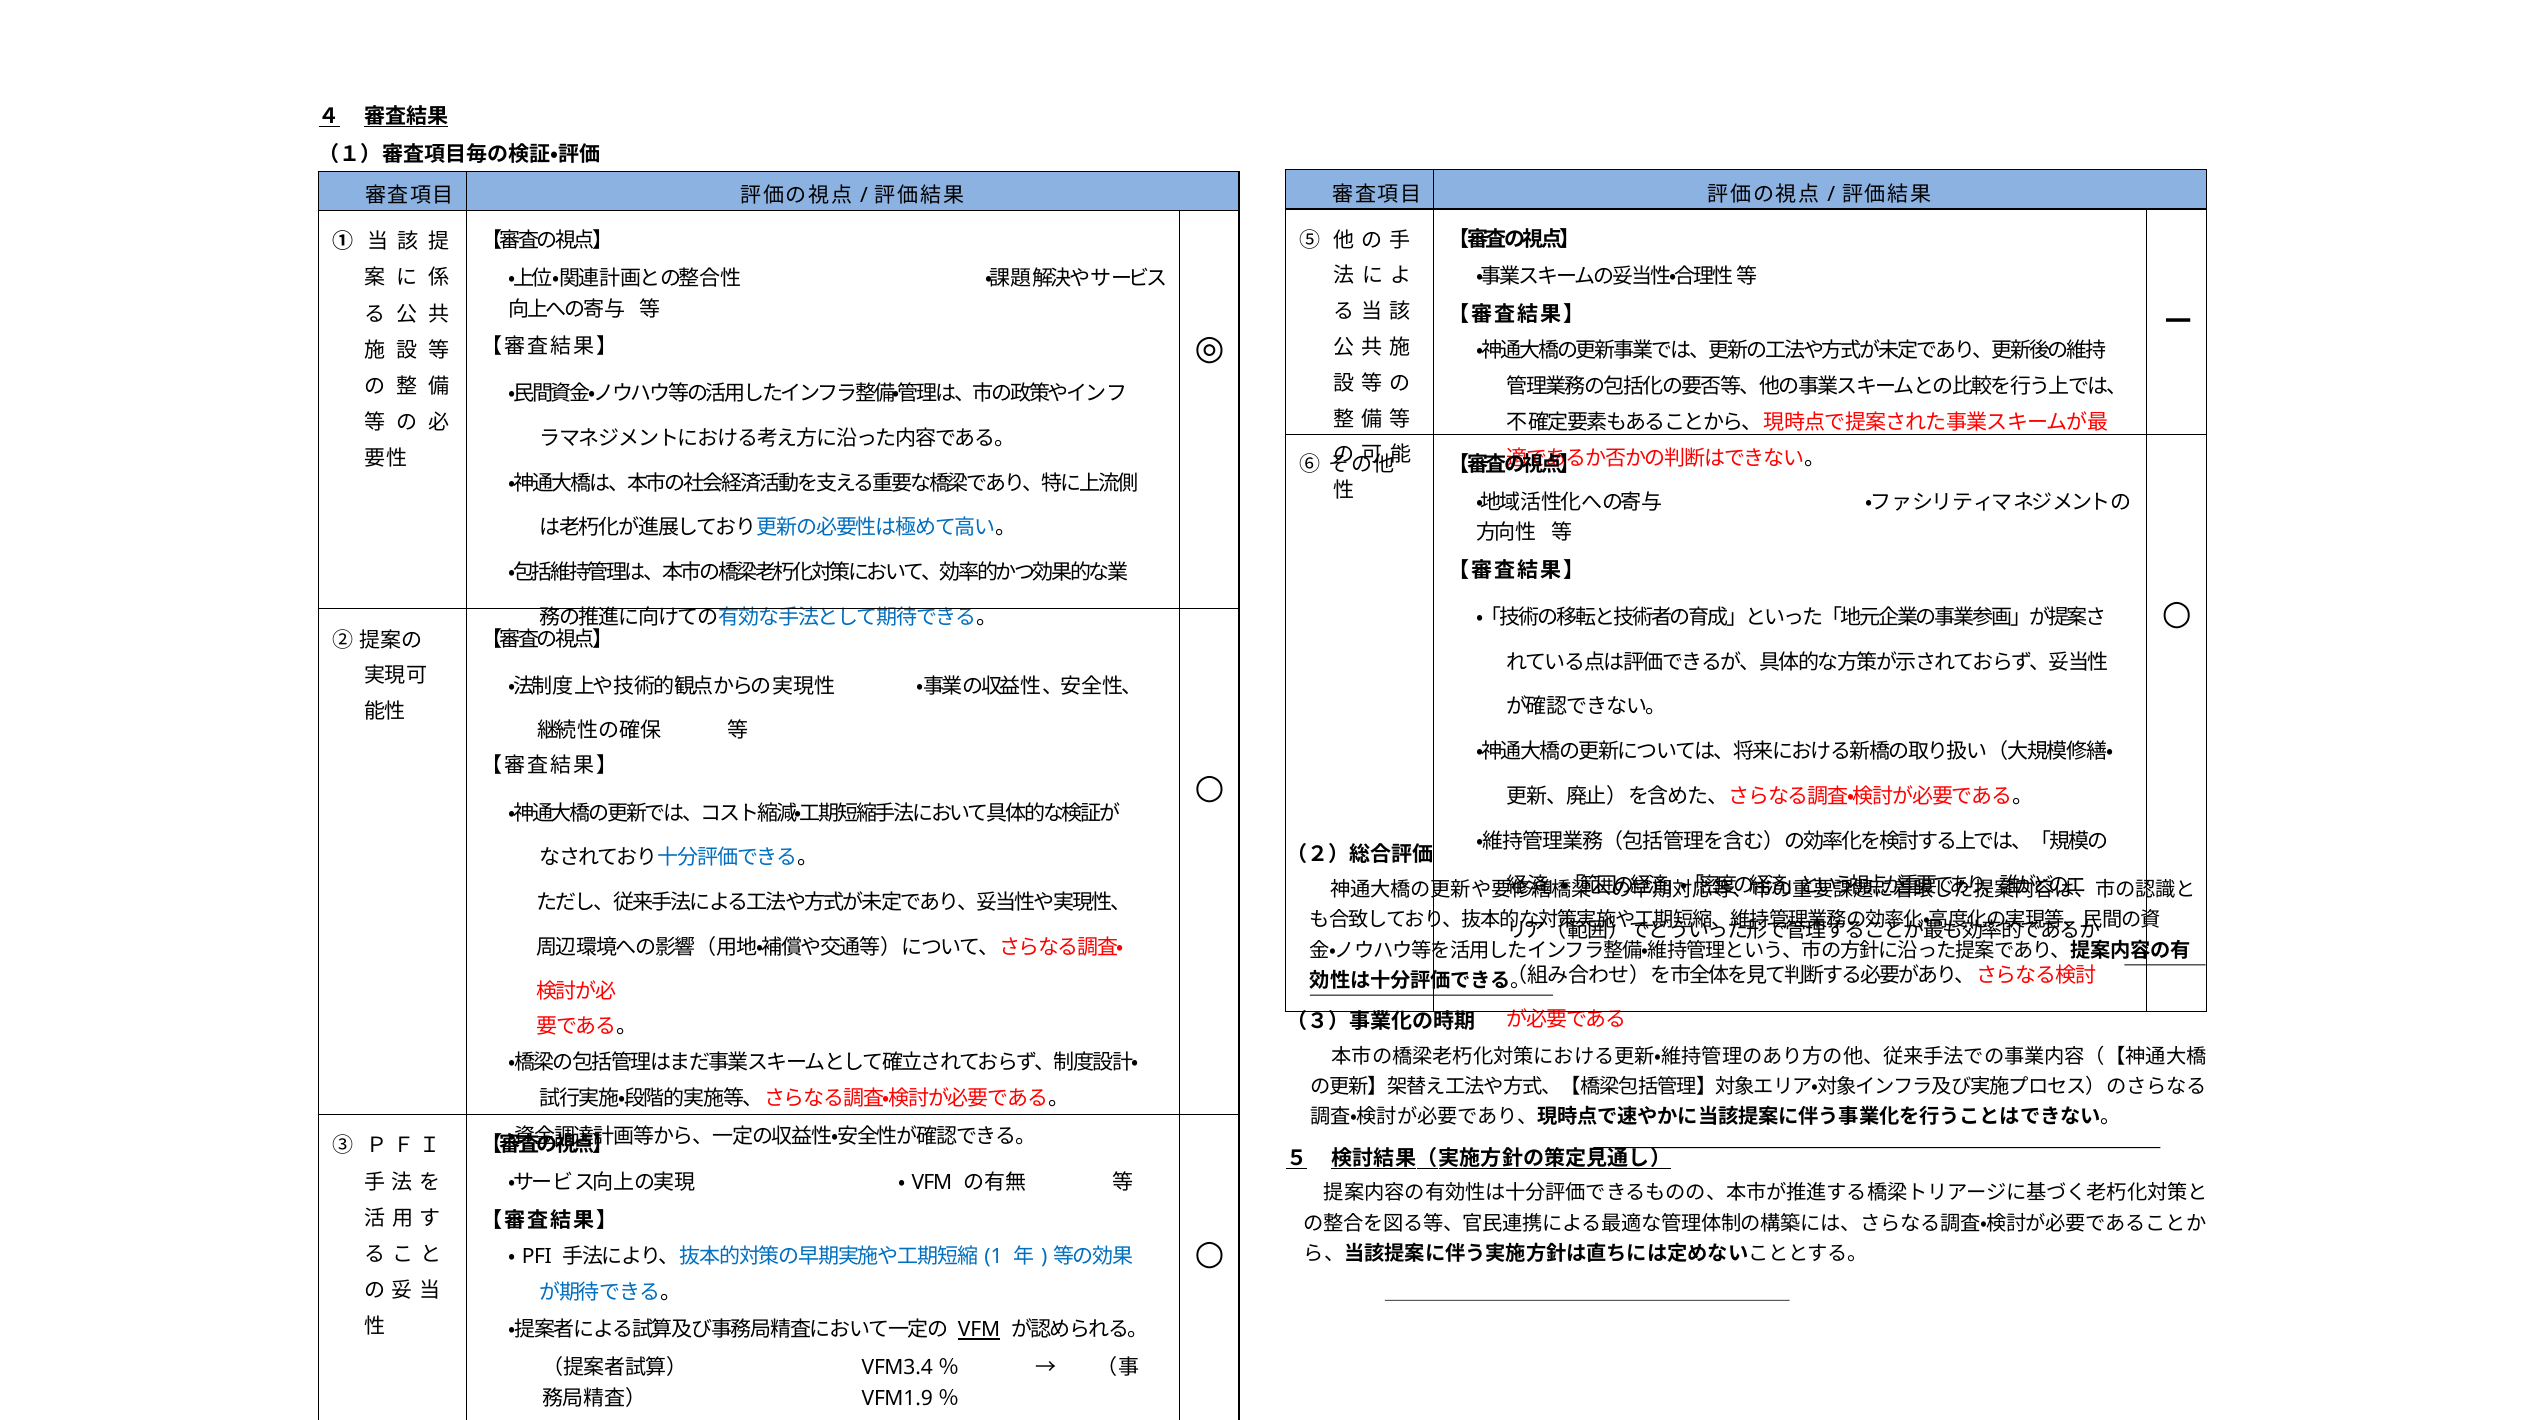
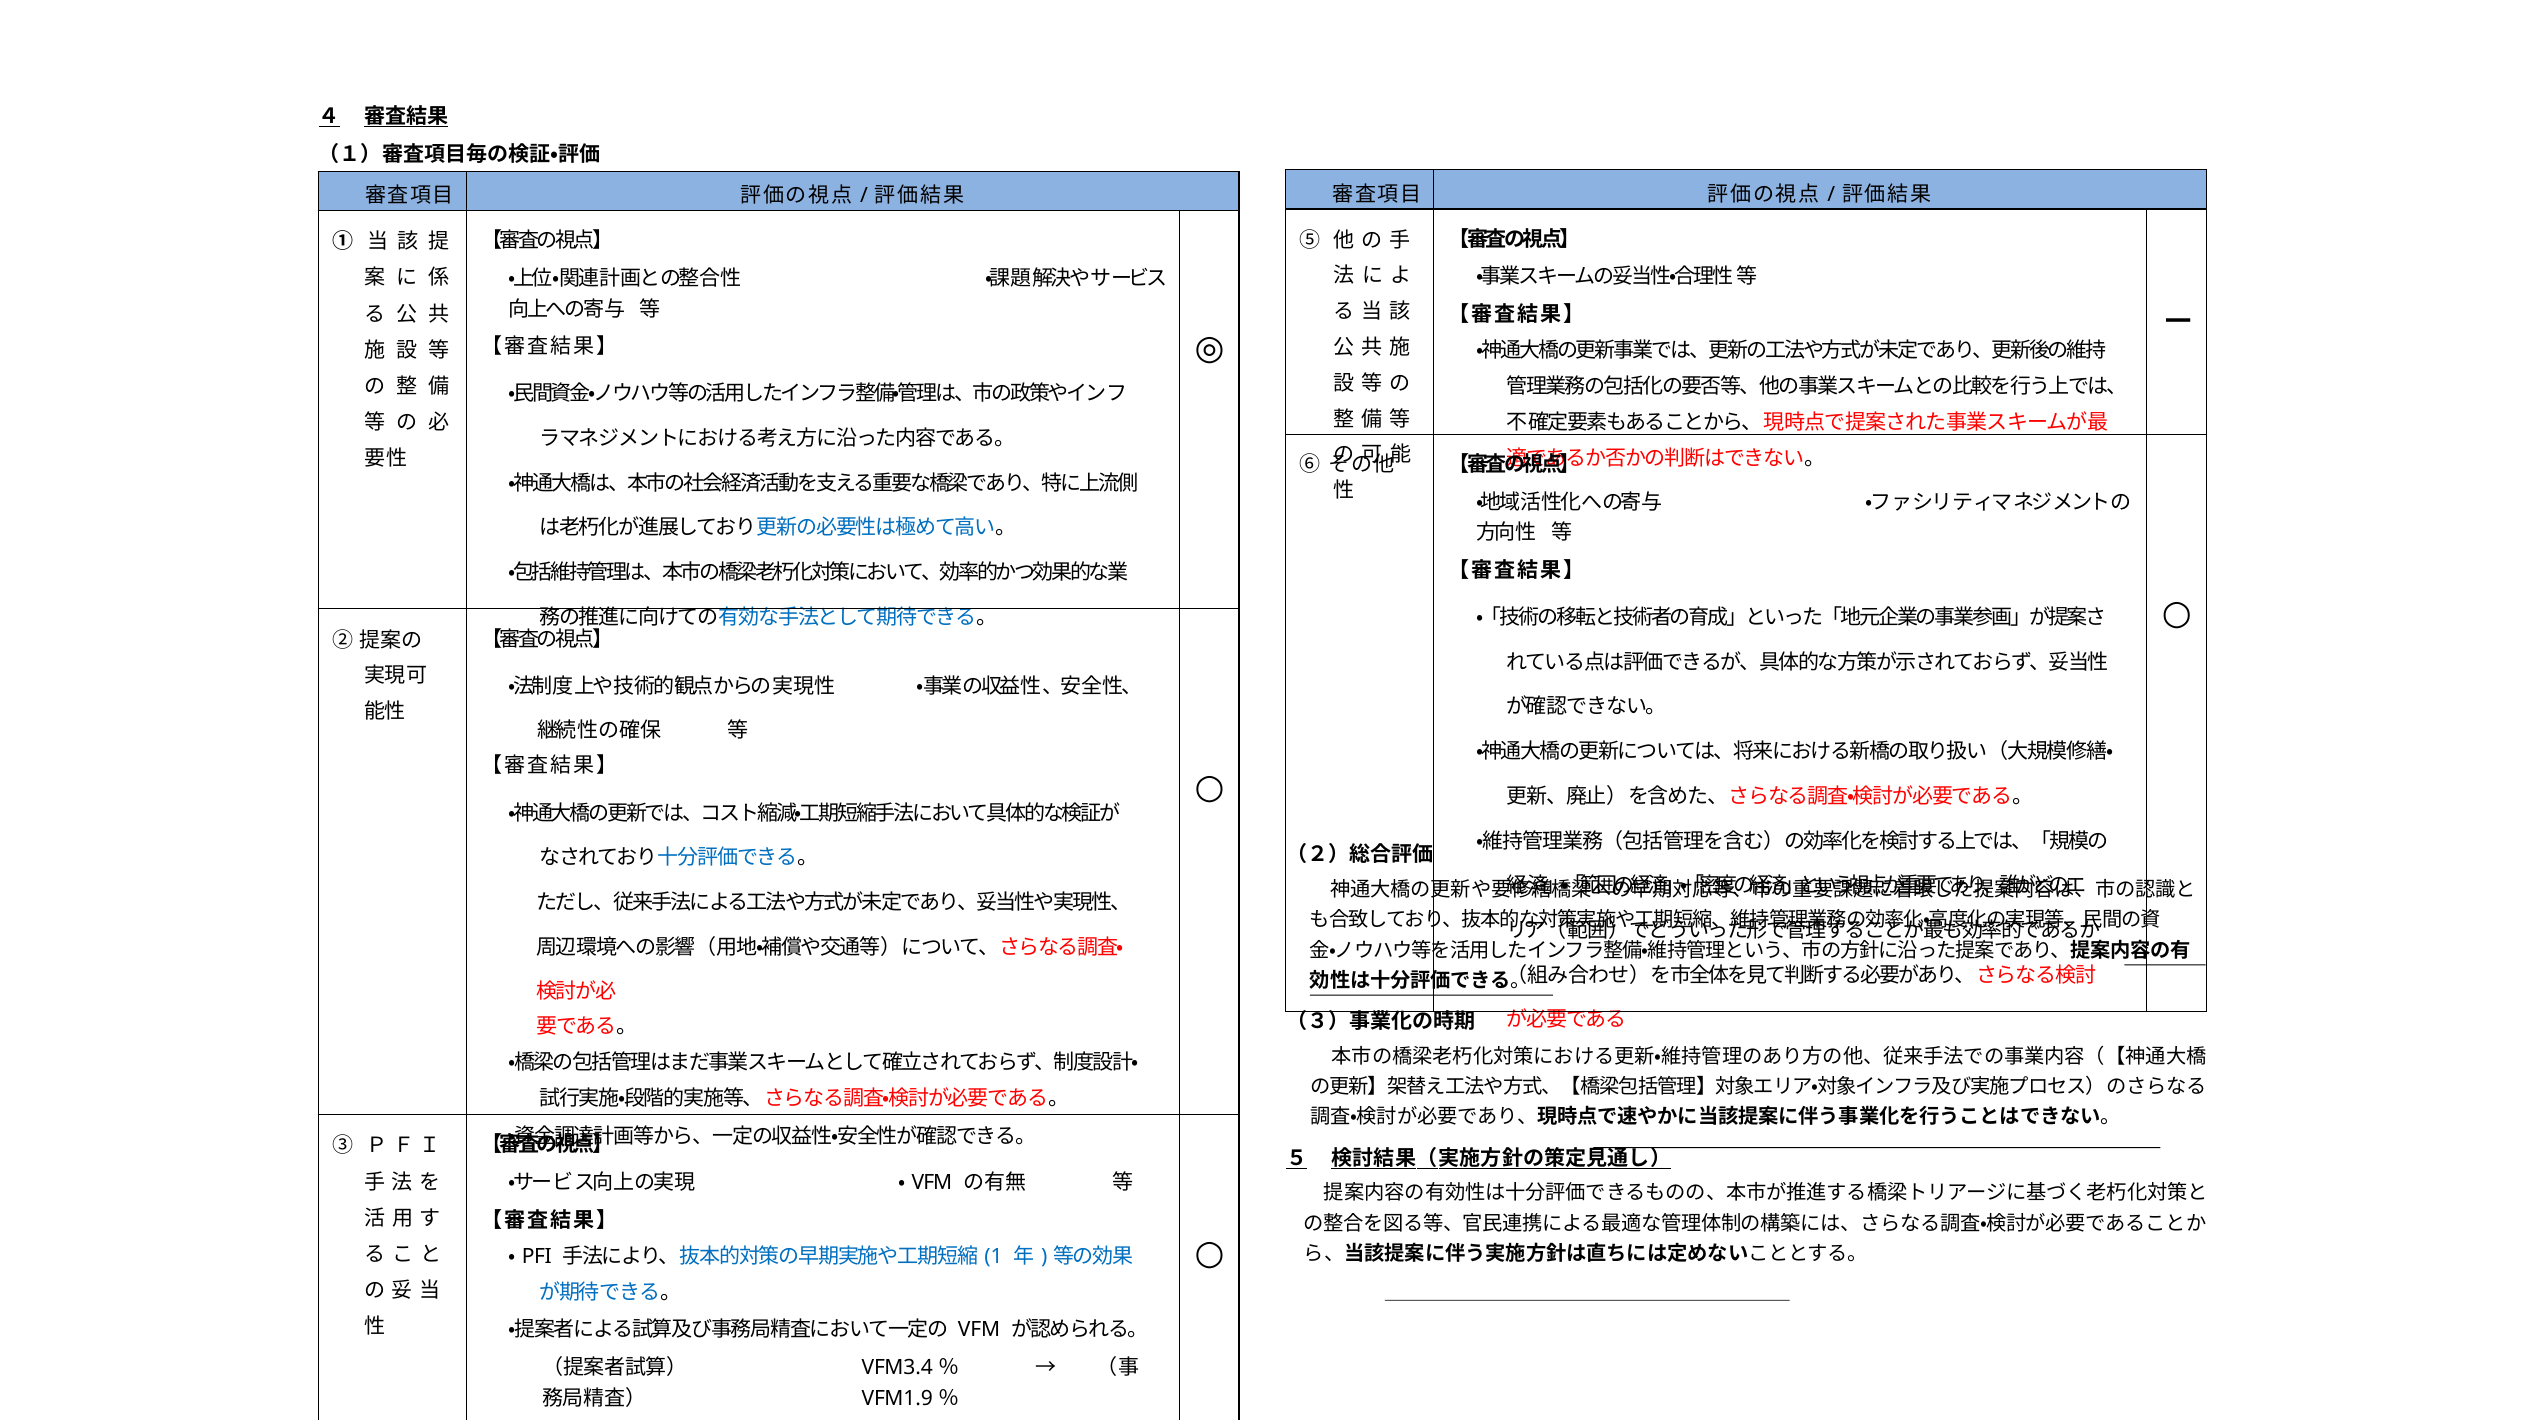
VFM underline: present -> none (979, 1330)
